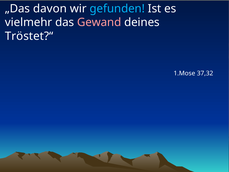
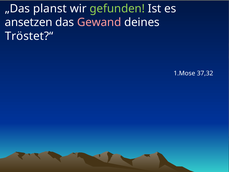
davon: davon -> planst (50, 9)
gefunden colour: light blue -> light green (117, 9)
vielmehr: vielmehr -> ansetzen (29, 22)
